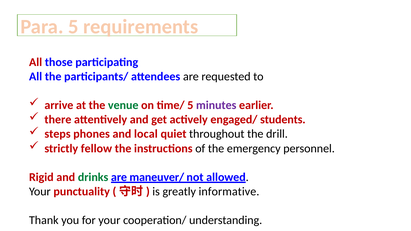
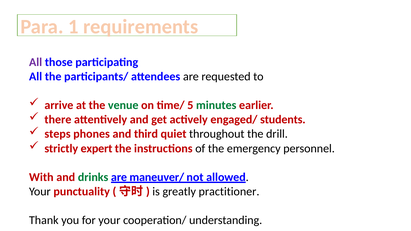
Para 5: 5 -> 1 (73, 27)
All colour: red -> purple (36, 62)
minutes colour: purple -> green (216, 105)
local: local -> third (146, 134)
fellow: fellow -> expert (97, 149)
Rigid: Rigid -> With (41, 177)
informative: informative -> practitioner (229, 192)
